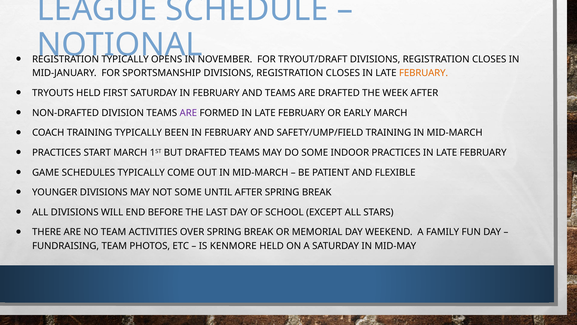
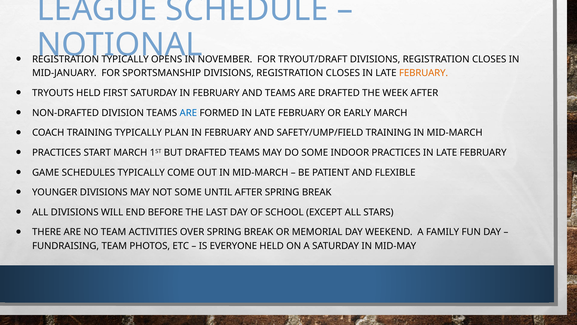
ARE colour: purple -> blue (188, 113)
BEEN: BEEN -> PLAN (177, 133)
KENMORE: KENMORE -> EVERYONE (233, 246)
